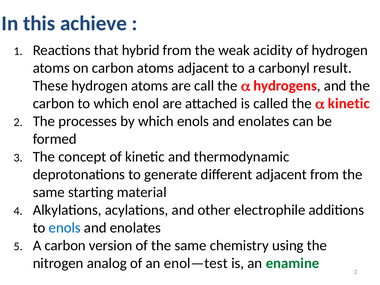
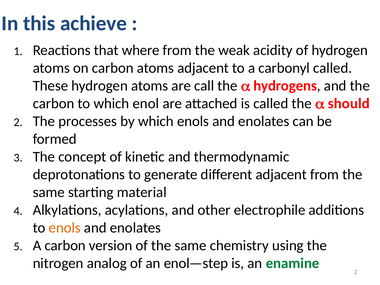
hybrid: hybrid -> where (141, 50)
carbonyl result: result -> called (333, 68)
a kinetic: kinetic -> should (349, 104)
enols colour: blue -> orange (65, 228)
enol—test: enol—test -> enol—step (196, 263)
